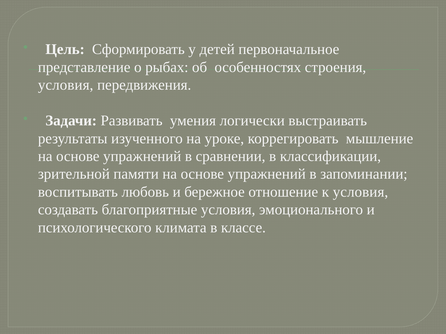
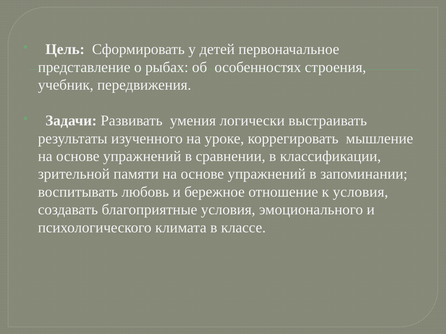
условия: условия -> учебник (66, 85)
